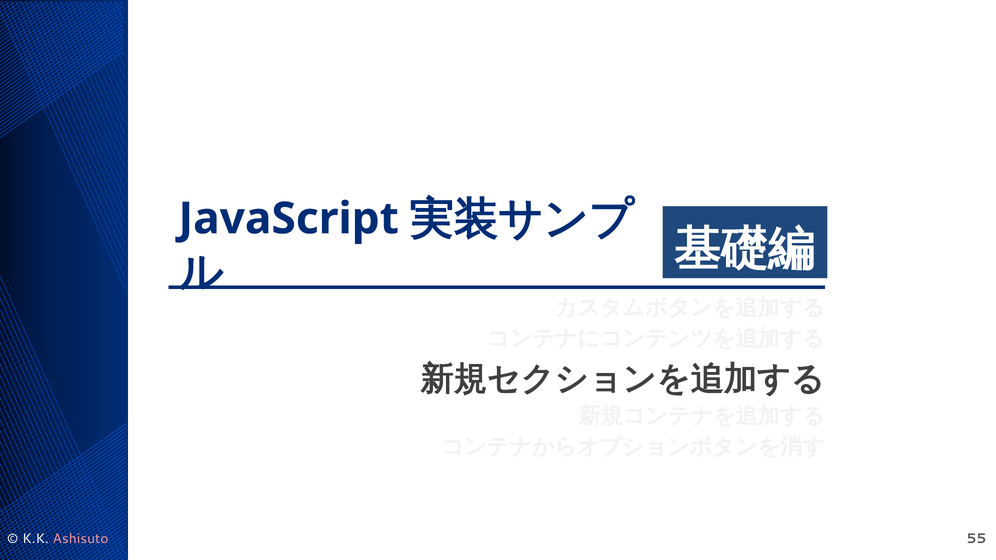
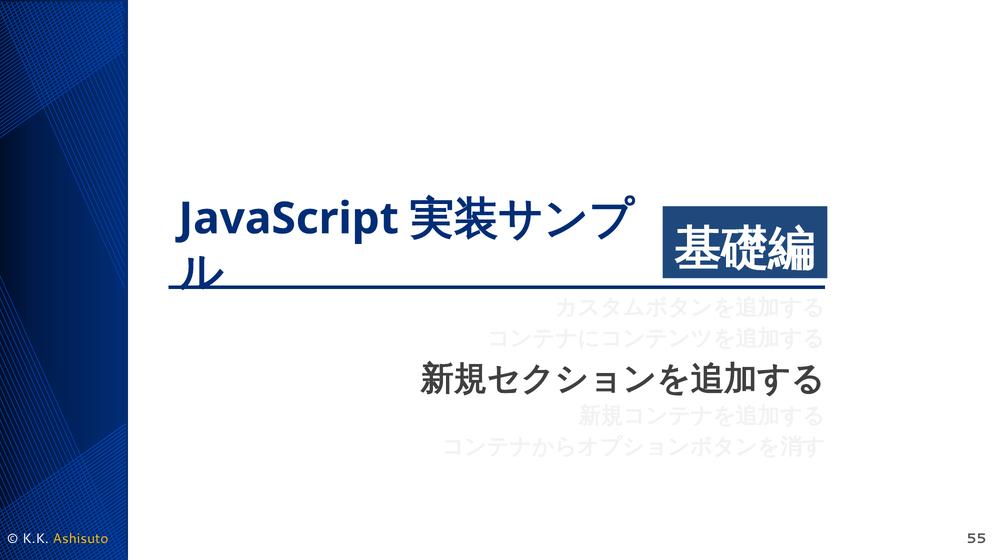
Ashisuto colour: pink -> yellow (81, 539)
